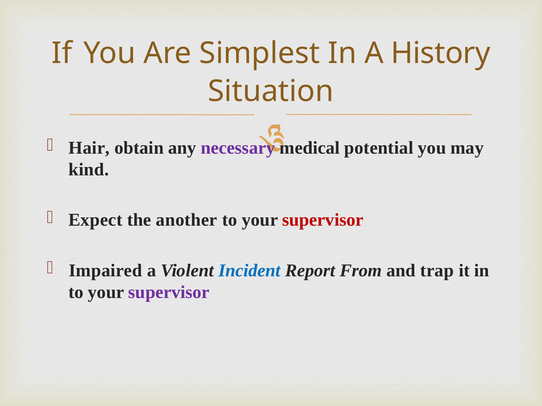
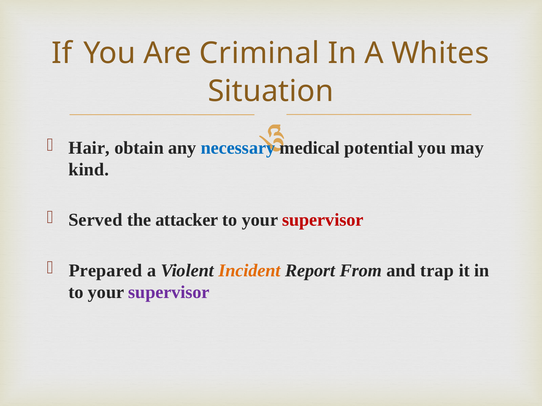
Simplest: Simplest -> Criminal (260, 53)
History: History -> Whites (440, 53)
necessary colour: purple -> blue (238, 148)
Expect: Expect -> Served (95, 220)
another: another -> attacker (187, 220)
Impaired: Impaired -> Prepared (105, 271)
Incident colour: blue -> orange (249, 271)
